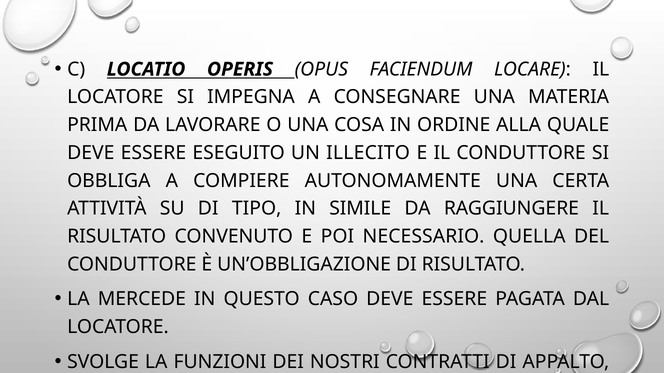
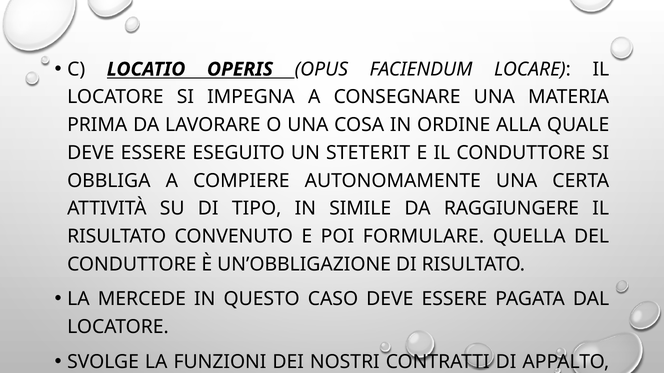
ILLECITO: ILLECITO -> STETERIT (368, 153)
NECESSARIO: NECESSARIO -> FORMULARE (423, 237)
